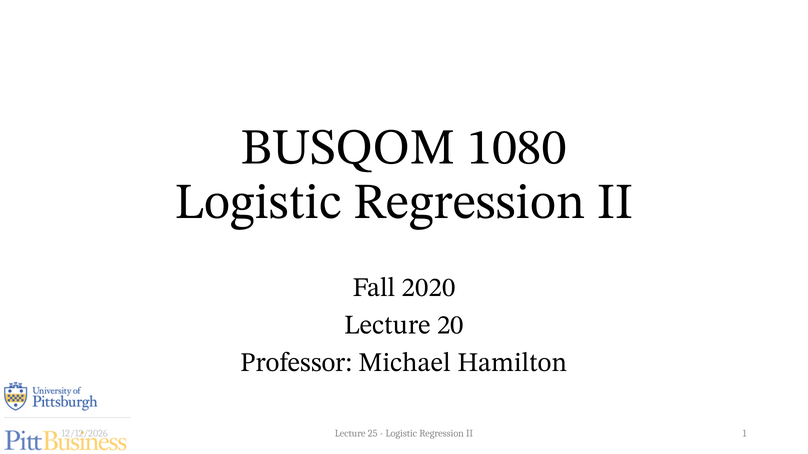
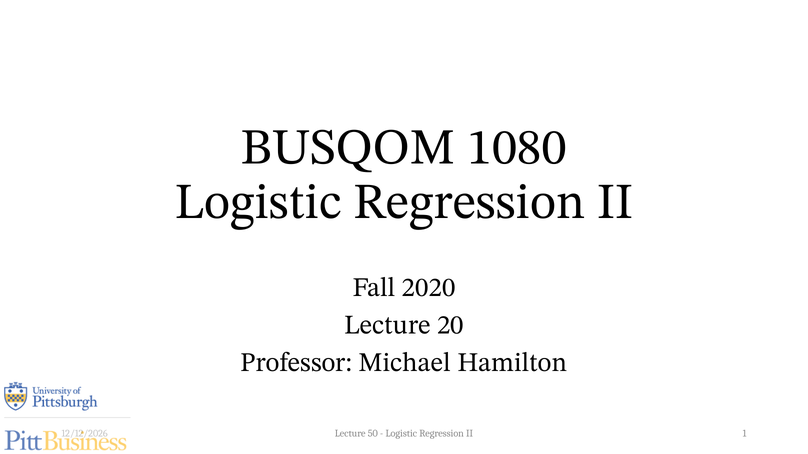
25: 25 -> 50 (373, 434)
